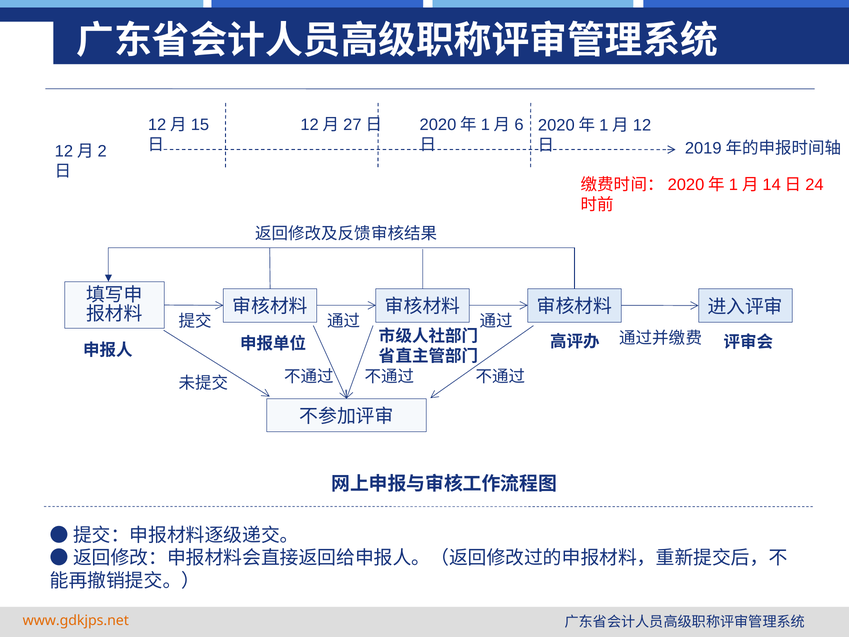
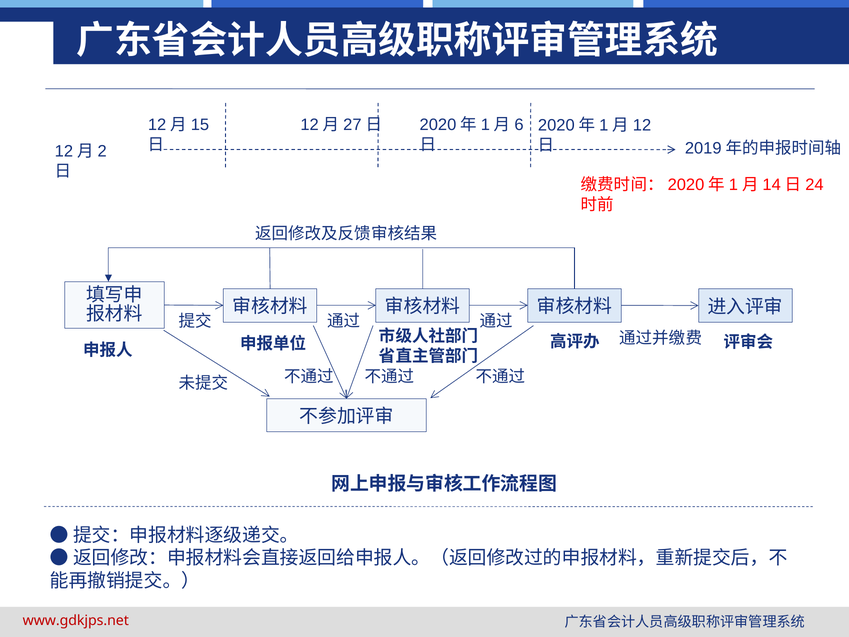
www.gdkjps.net colour: orange -> red (76, 621)
